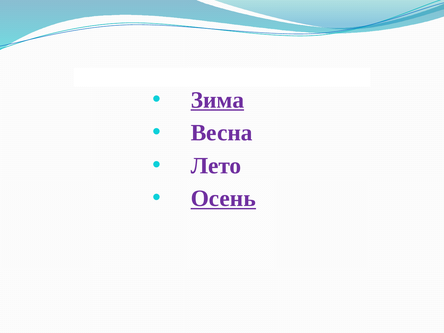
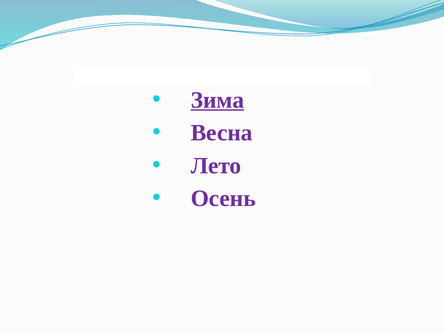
Осень underline: present -> none (223, 198)
